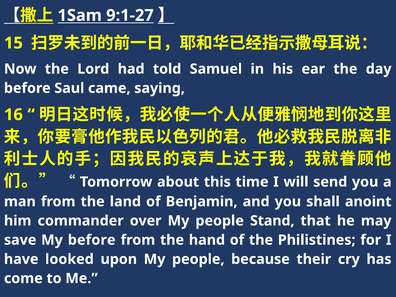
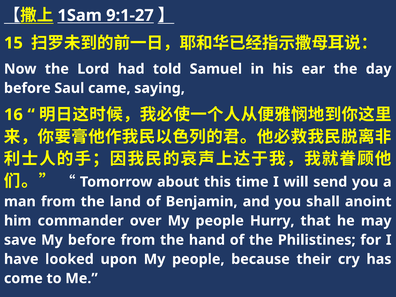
Stand: Stand -> Hurry (272, 221)
